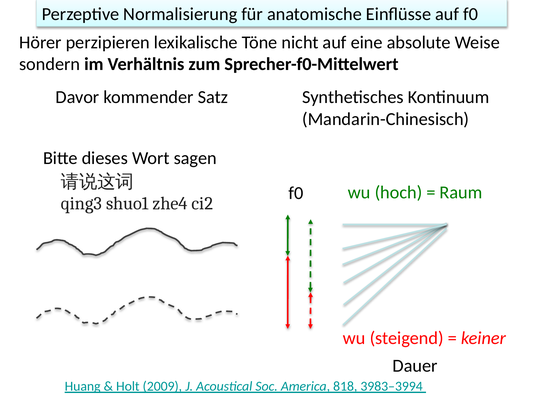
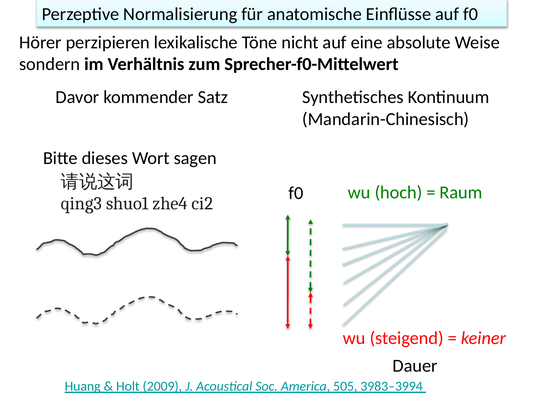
818: 818 -> 505 (345, 386)
